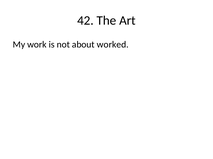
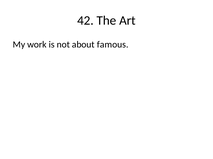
worked: worked -> famous (113, 45)
